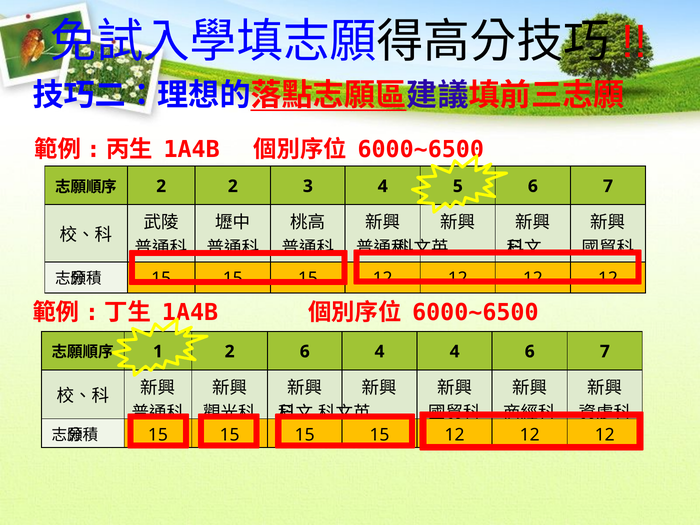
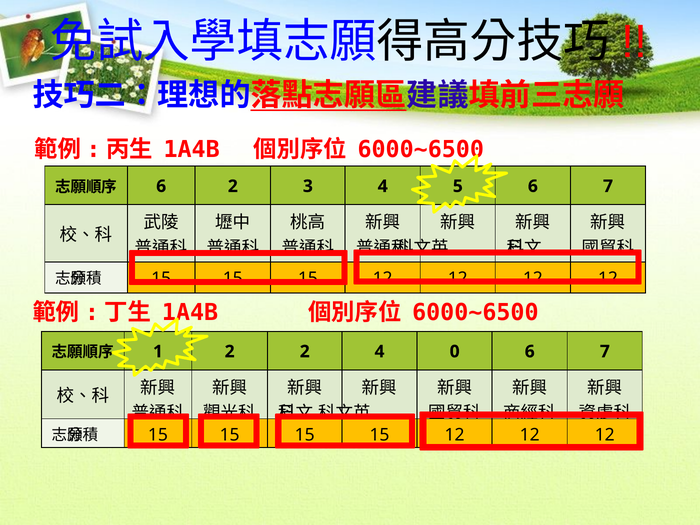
2: 2 -> 6 (161, 186)
2 6: 6 -> 2 (305, 352)
4 4: 4 -> 0 (455, 352)
